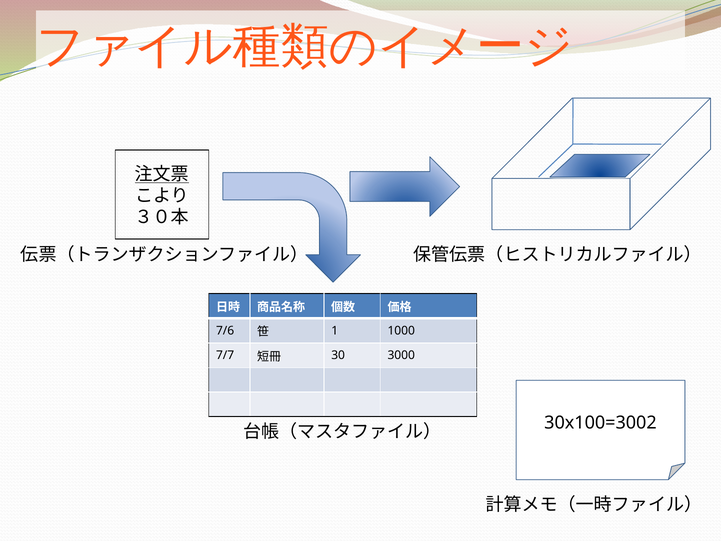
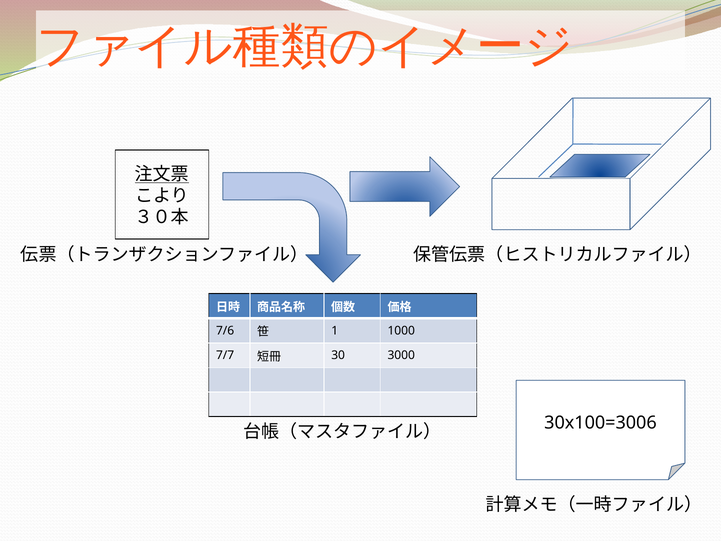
30x100=3002: 30x100=3002 -> 30x100=3006 (600, 423)
